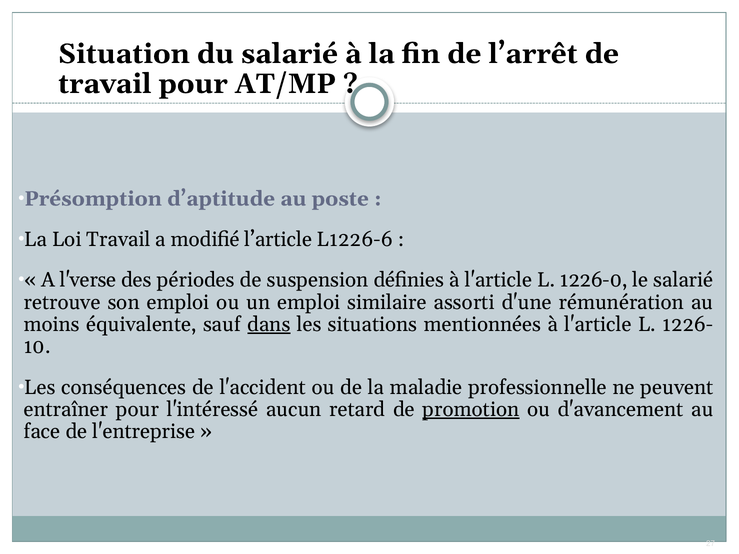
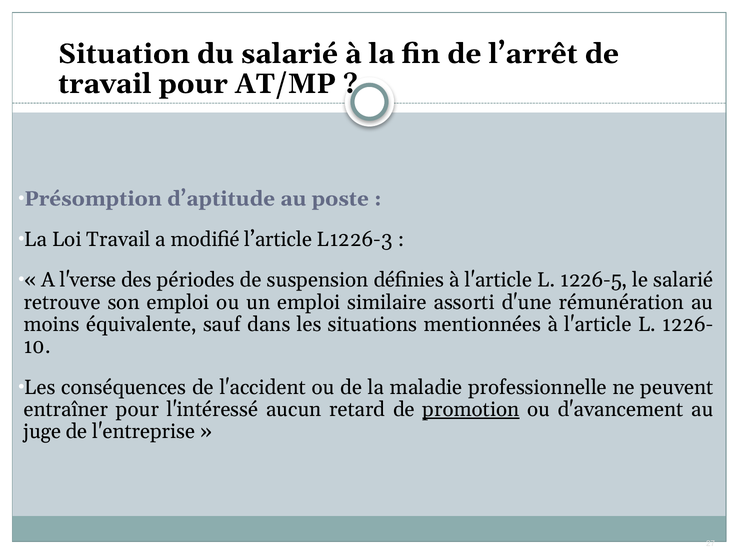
L1226-6: L1226-6 -> L1226-3 (355, 240)
1226-0: 1226-0 -> 1226-5 (594, 280)
dans underline: present -> none (269, 325)
face: face -> juge (42, 432)
